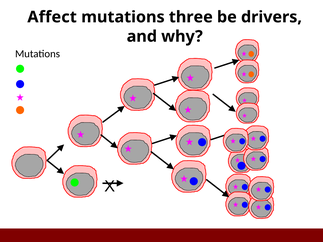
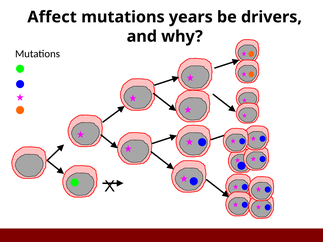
three: three -> years (191, 17)
